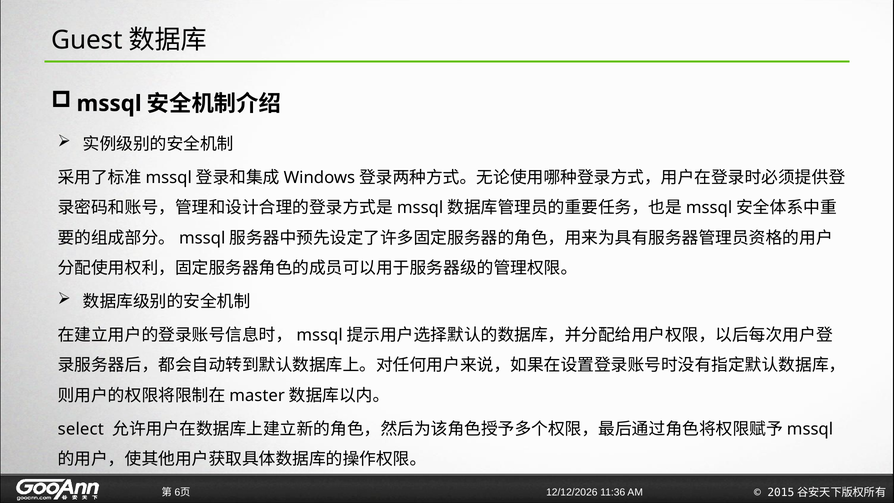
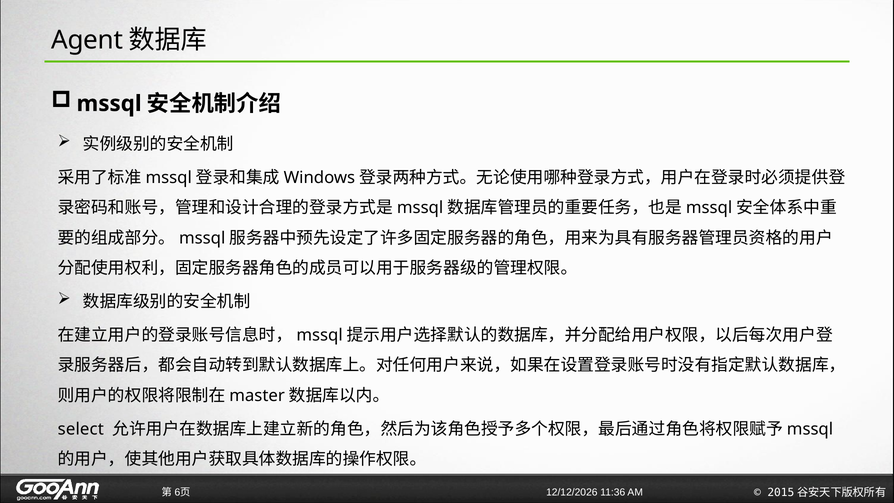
Guest: Guest -> Agent (87, 40)
